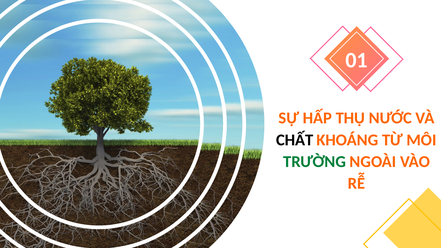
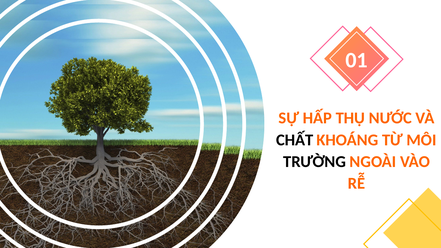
TRƯỜNG colour: green -> black (315, 162)
